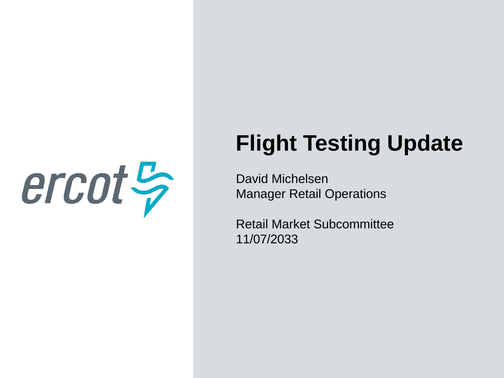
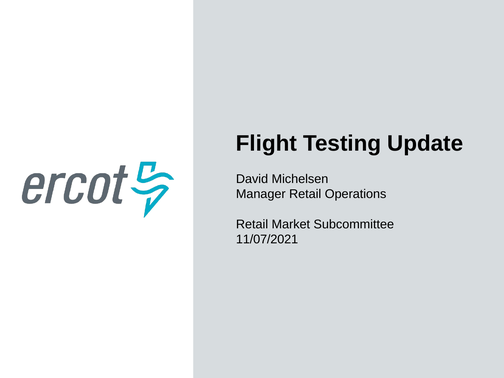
11/07/2033: 11/07/2033 -> 11/07/2021 (267, 239)
